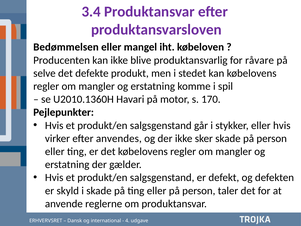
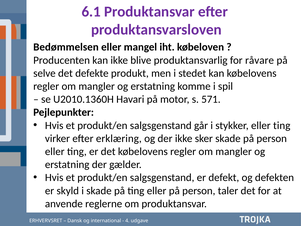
3.4: 3.4 -> 6.1 (91, 12)
170: 170 -> 571 (211, 99)
stykker eller hvis: hvis -> ting (282, 125)
anvendes: anvendes -> erklæring (119, 138)
